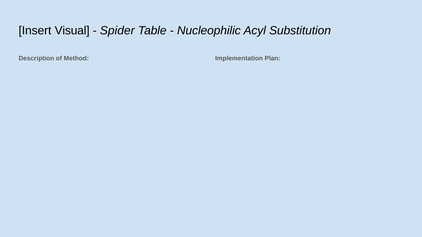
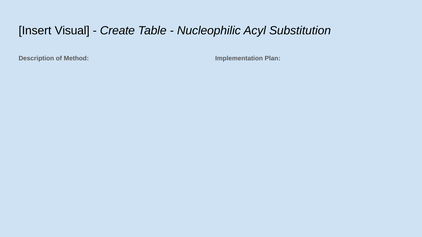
Spider: Spider -> Create (117, 30)
